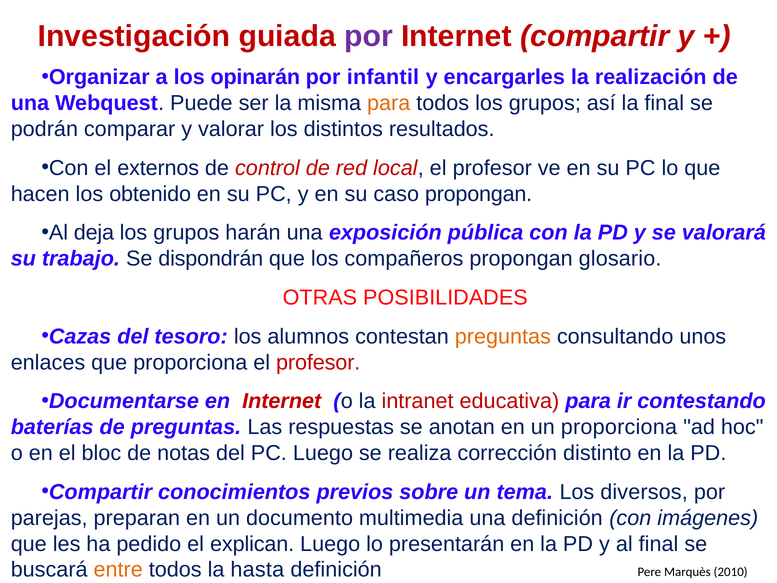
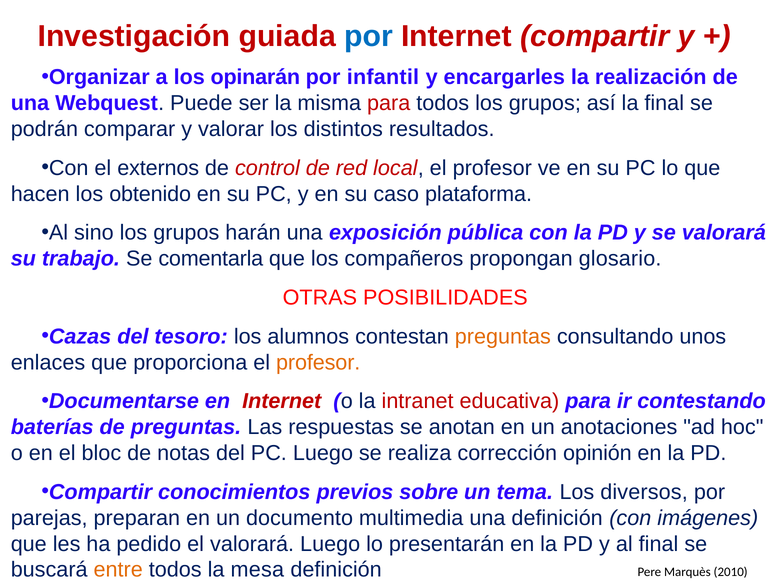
por colour: purple -> blue (368, 36)
para colour: orange -> red (389, 103)
caso propongan: propongan -> plataforma (479, 194)
deja: deja -> sino (94, 233)
dispondrán: dispondrán -> comentarla (211, 259)
profesor colour: red -> orange (318, 362)
un proporciona: proporciona -> anotaciones (619, 427)
distinto: distinto -> opinión (597, 453)
el explican: explican -> valorará (252, 544)
hasta: hasta -> mesa (257, 570)
